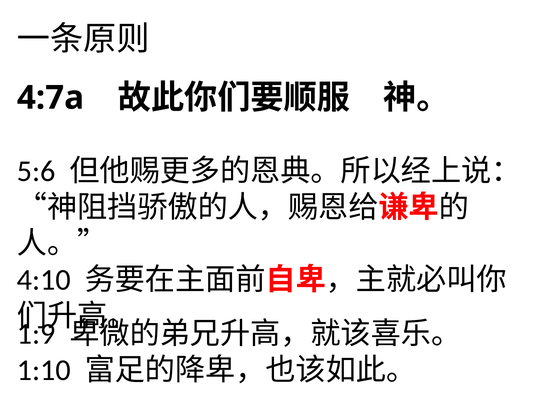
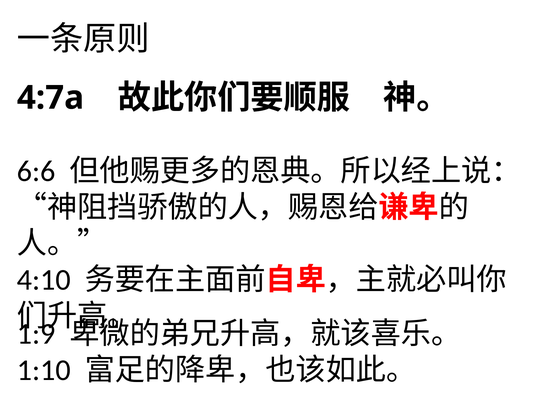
5:6: 5:6 -> 6:6 (36, 171)
